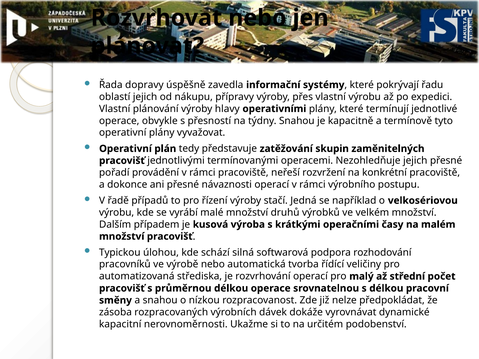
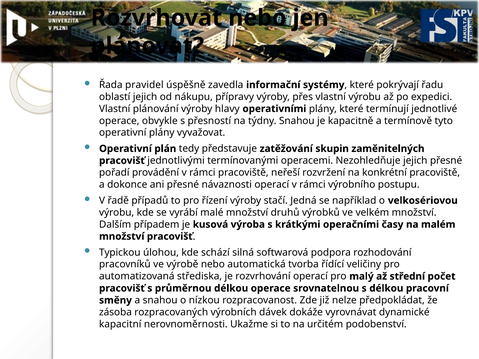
dopravy: dopravy -> pravidel (144, 85)
